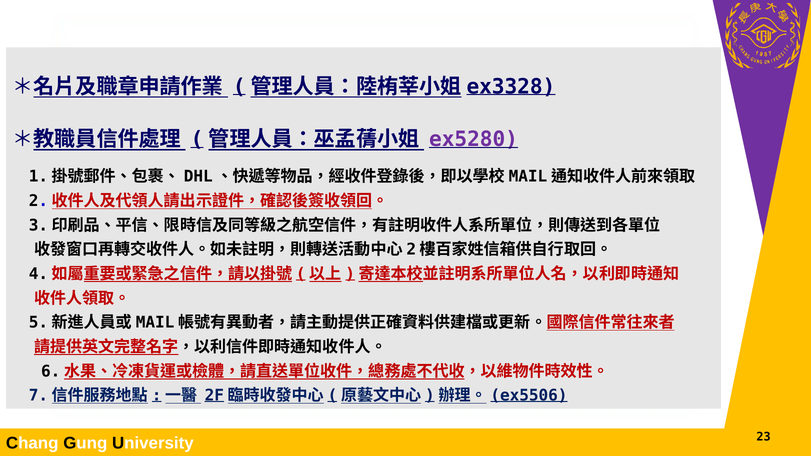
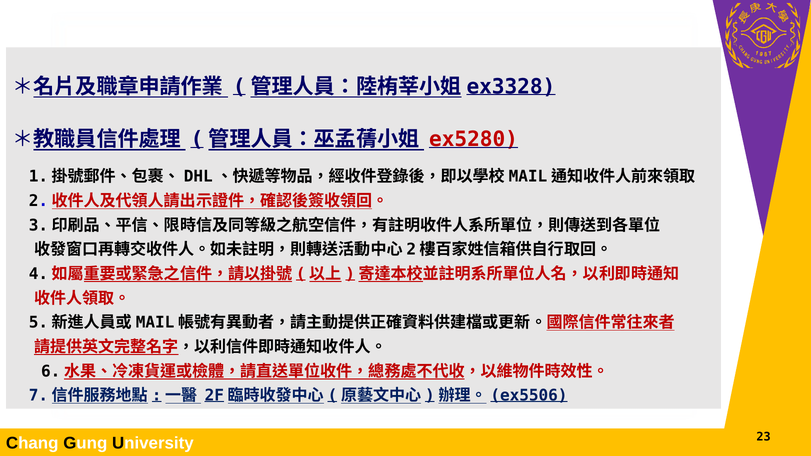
ex5280 colour: purple -> red (474, 140)
